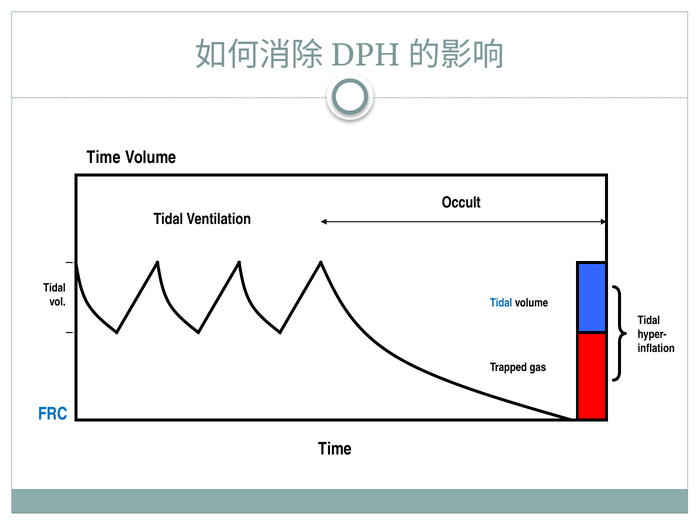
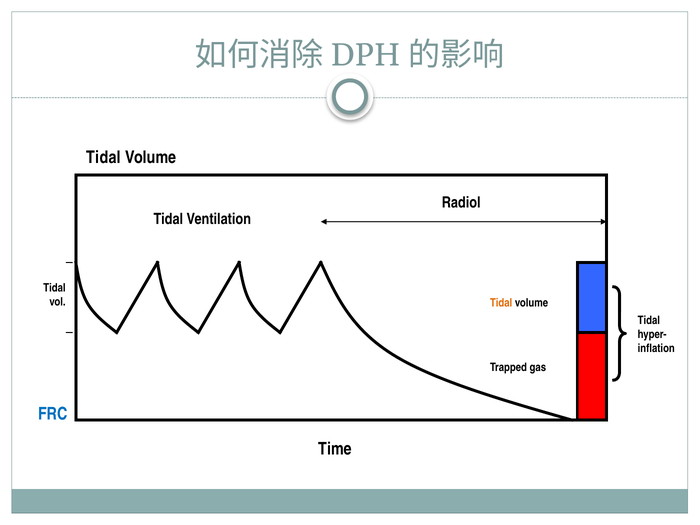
Time: Time -> Tidal (104, 158)
Occult: Occult -> Radiol (461, 203)
Tidal colour: blue -> orange (501, 303)
